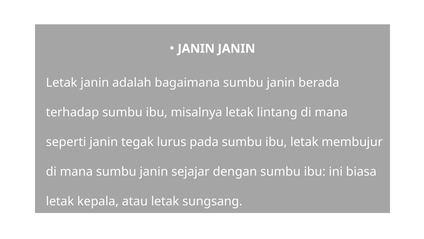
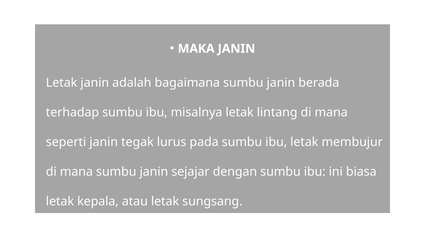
JANIN: JANIN -> MAKA (196, 49)
